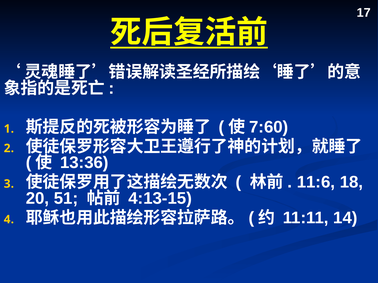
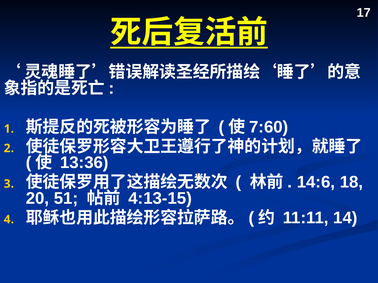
11:6: 11:6 -> 14:6 (316, 182)
